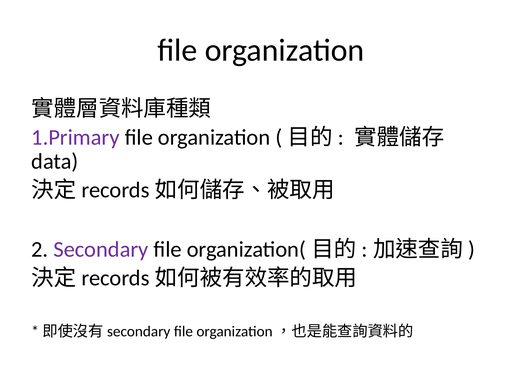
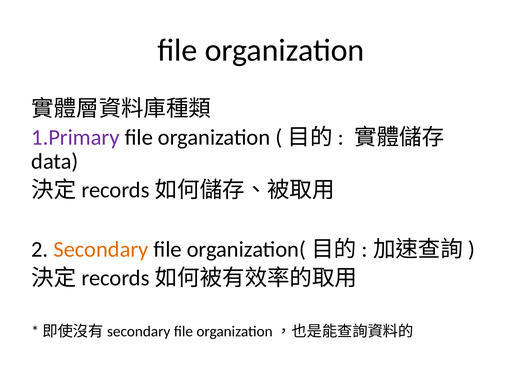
Secondary colour: purple -> orange (101, 250)
